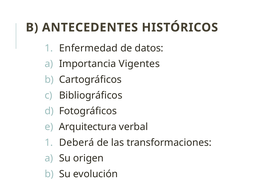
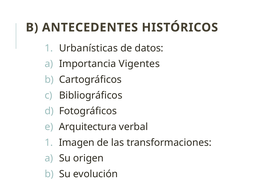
Enfermedad: Enfermedad -> Urbanísticas (88, 48)
Deberá: Deberá -> Imagen (77, 143)
